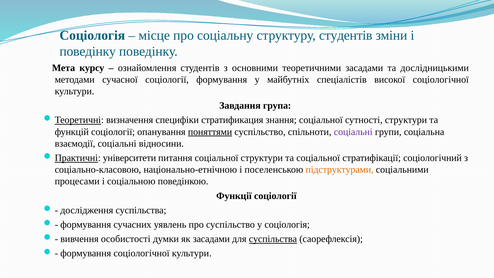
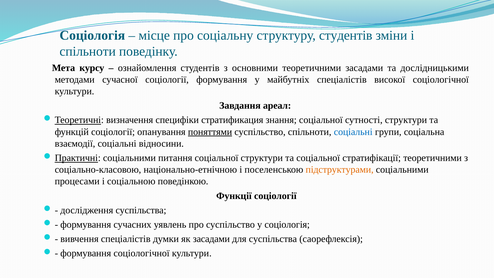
поведінку: поведінку -> спільноти (88, 51)
група: група -> ареал (277, 106)
соціальні colour: purple -> blue (353, 132)
університети: університети -> соціальними (129, 158)
стратифікації соціологічний: соціологічний -> теоретичними (433, 158)
вивчення особистості: особистості -> спеціалістів (126, 239)
суспільства underline: present -> none (273, 239)
